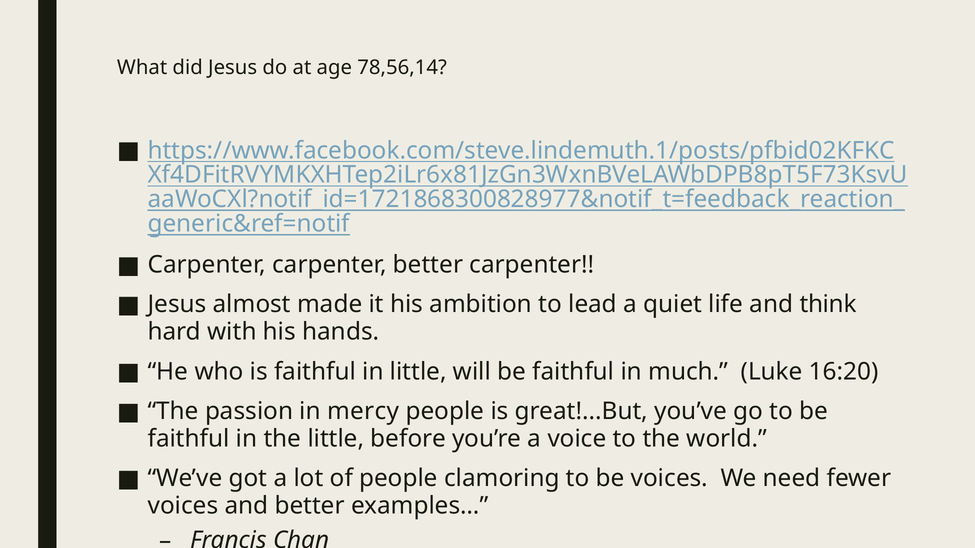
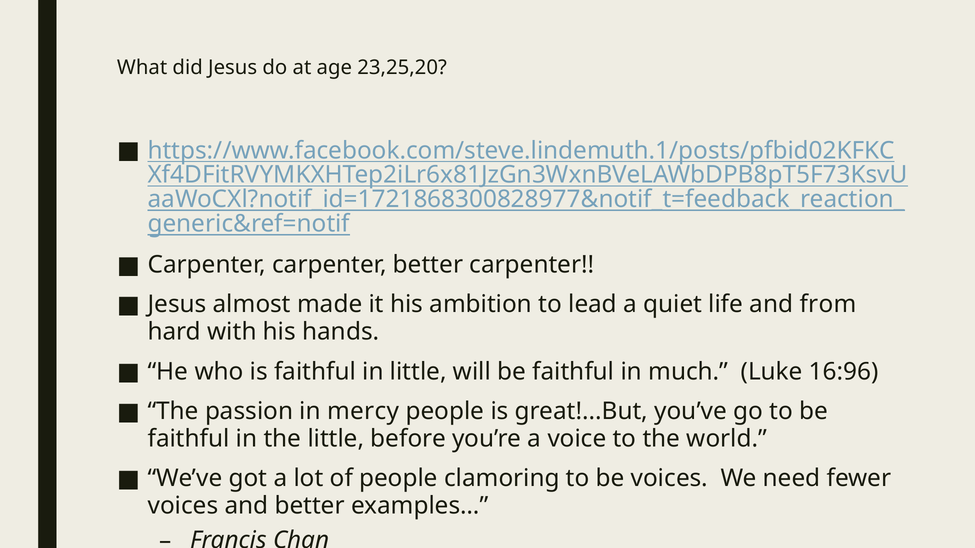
78,56,14: 78,56,14 -> 23,25,20 (402, 67)
think: think -> from (828, 305)
16:20: 16:20 -> 16:96 (844, 372)
